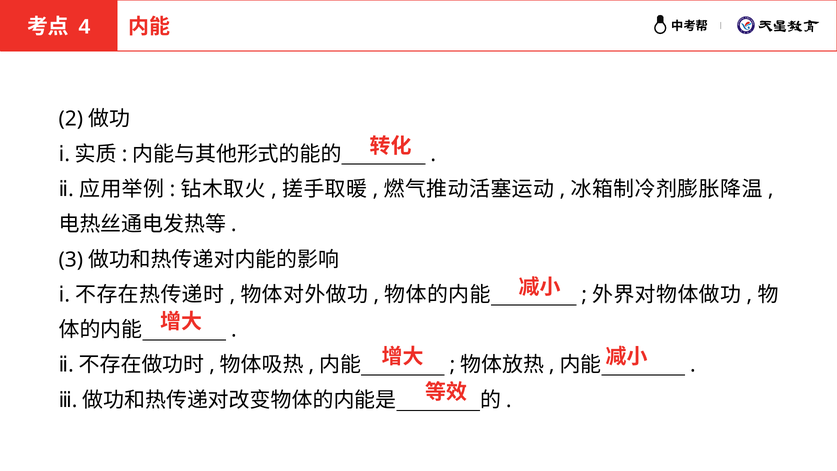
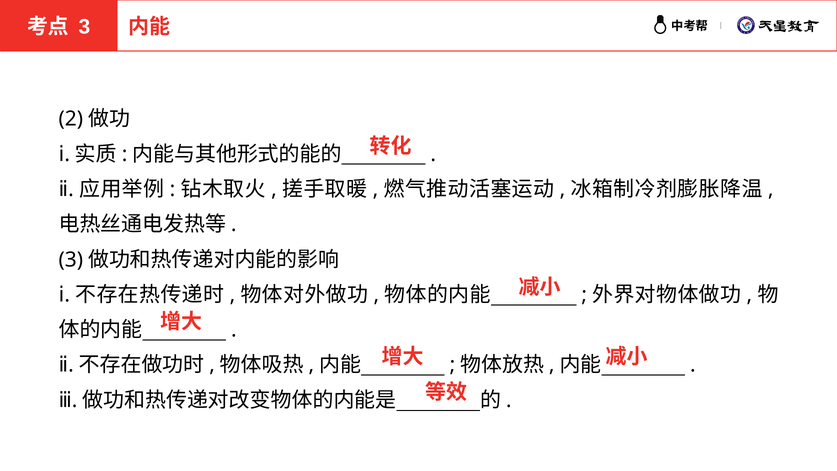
4: 4 -> 3 (84, 27)
